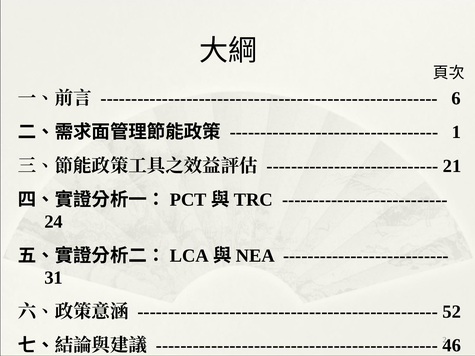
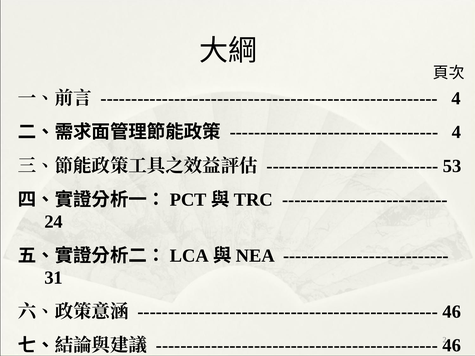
6: 6 -> 4 (456, 98)
1: 1 -> 4 (457, 132)
21: 21 -> 53 (452, 166)
52: 52 -> 46 (452, 312)
